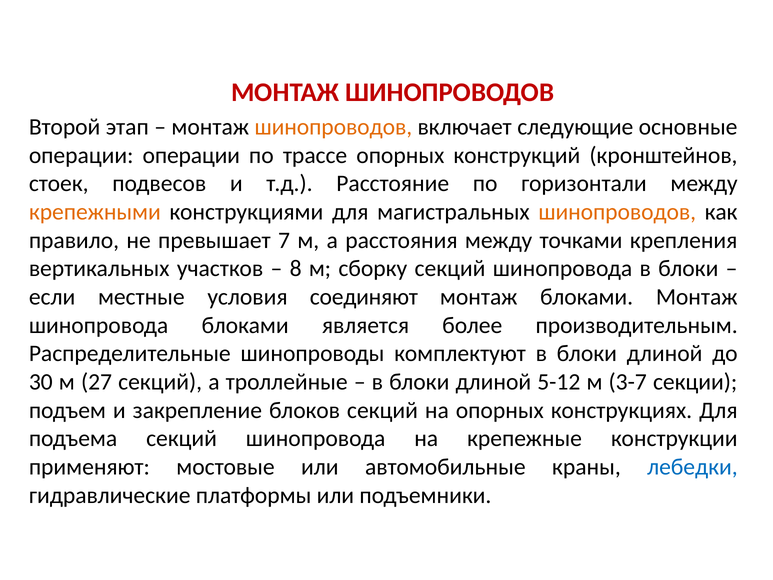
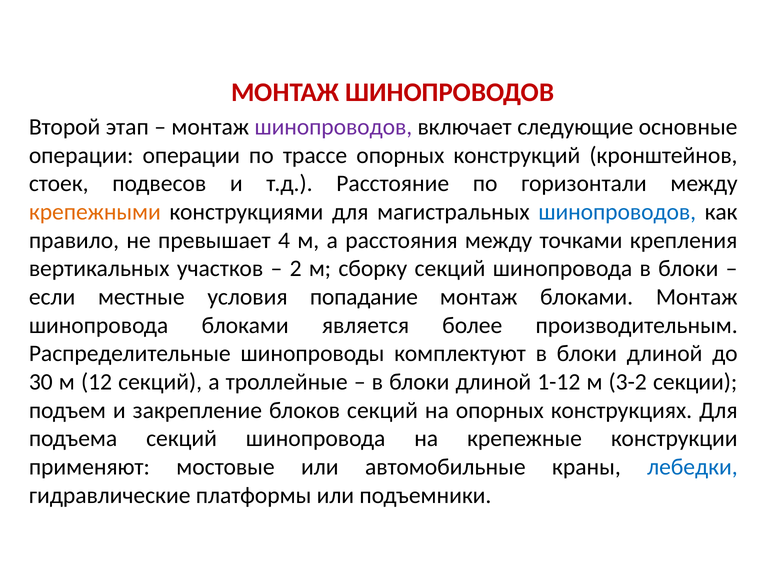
шинопроводов colour: orange -> purple (333, 127)
шинопроводов colour: orange -> blue (617, 212)
7: 7 -> 4 (284, 240)
8: 8 -> 2 (296, 269)
соединяют: соединяют -> попадание (364, 297)
27: 27 -> 12 (97, 382)
5-12: 5-12 -> 1-12 (559, 382)
3-7: 3-7 -> 3-2 (628, 382)
